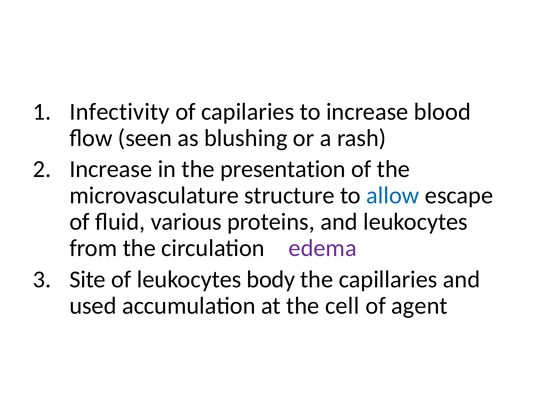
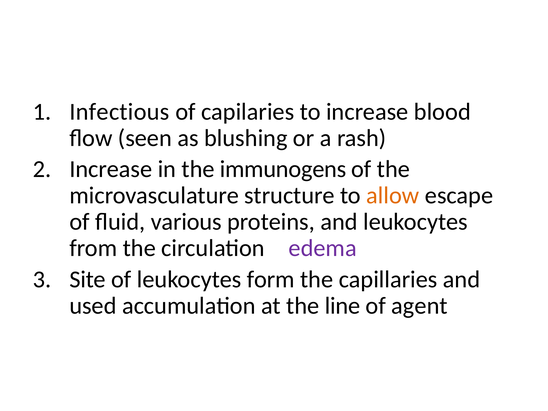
Infectivity: Infectivity -> Infectious (119, 112)
presentation: presentation -> immunogens (283, 169)
allow colour: blue -> orange (393, 195)
body: body -> form (271, 279)
cell: cell -> line (342, 306)
